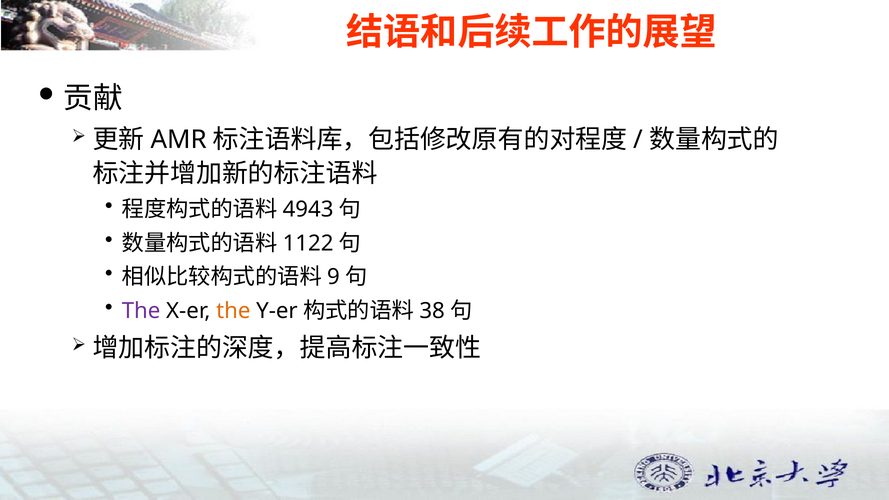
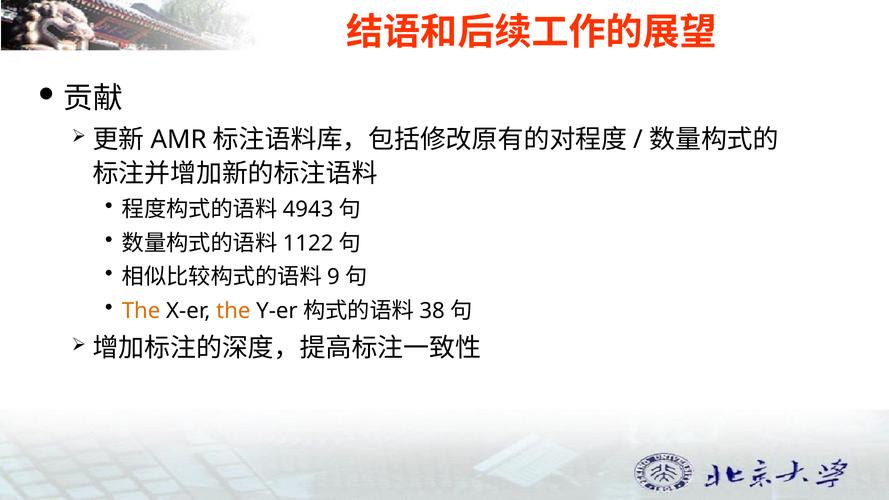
The colour: purple -> orange (141, 311)
